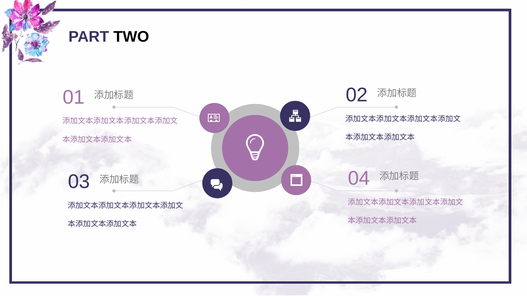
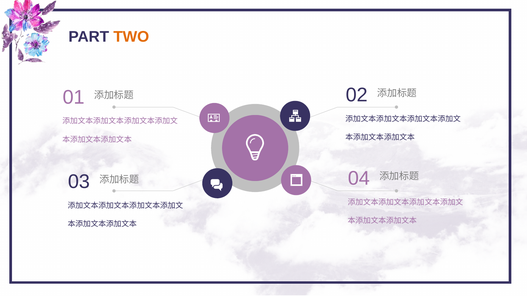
TWO colour: black -> orange (131, 37)
